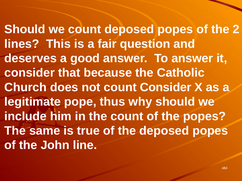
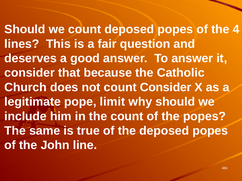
2: 2 -> 4 (236, 29)
thus: thus -> limit (112, 102)
